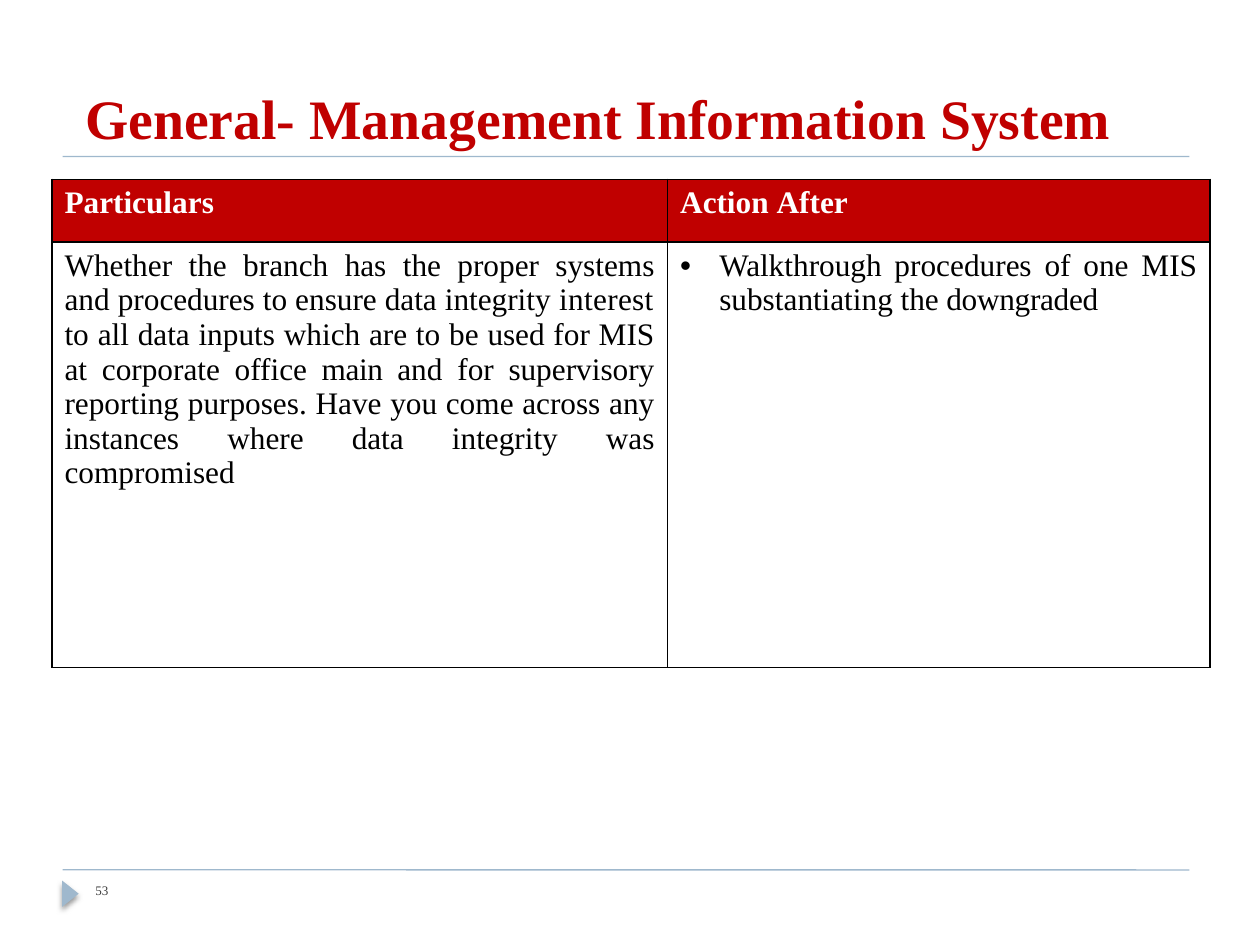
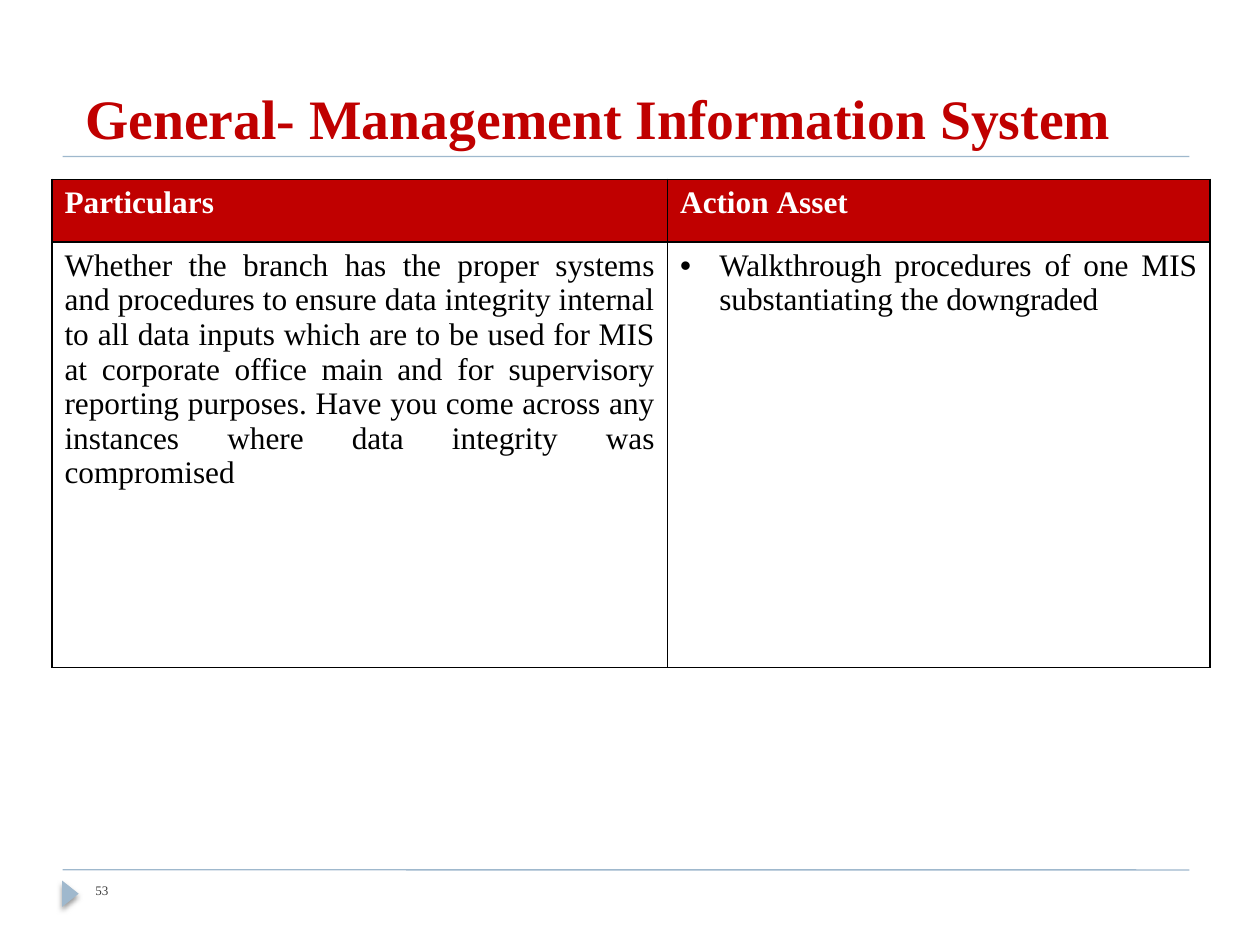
After: After -> Asset (812, 203)
interest: interest -> internal (606, 300)
